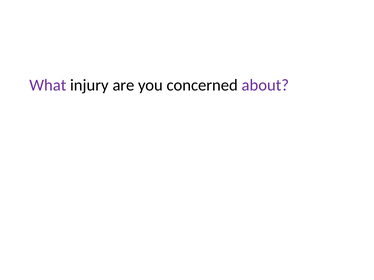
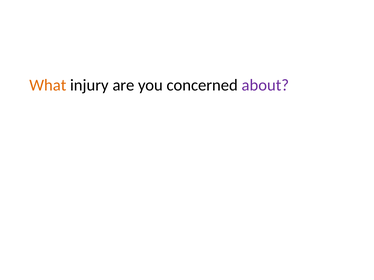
What colour: purple -> orange (48, 85)
